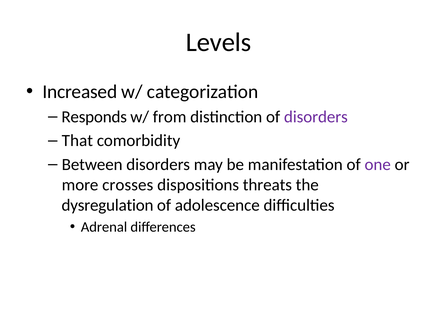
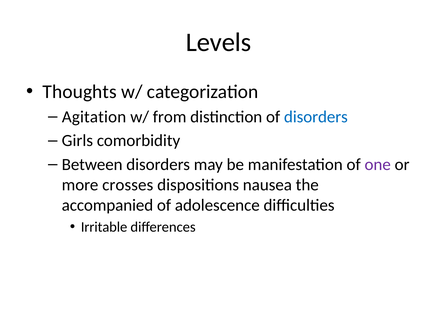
Increased: Increased -> Thoughts (80, 92)
Responds: Responds -> Agitation (94, 117)
disorders colour: purple -> blue (316, 117)
That: That -> Girls (77, 141)
threats: threats -> nausea (267, 185)
dysregulation: dysregulation -> accompanied (107, 205)
Adrenal: Adrenal -> Irritable (104, 227)
